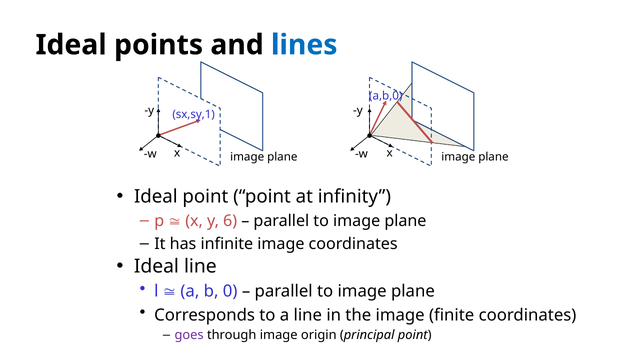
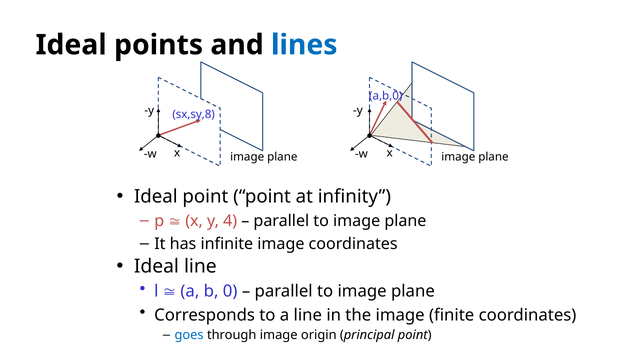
sx,sy,1: sx,sy,1 -> sx,sy,8 (194, 114)
6: 6 -> 4 (230, 221)
goes colour: purple -> blue (189, 335)
